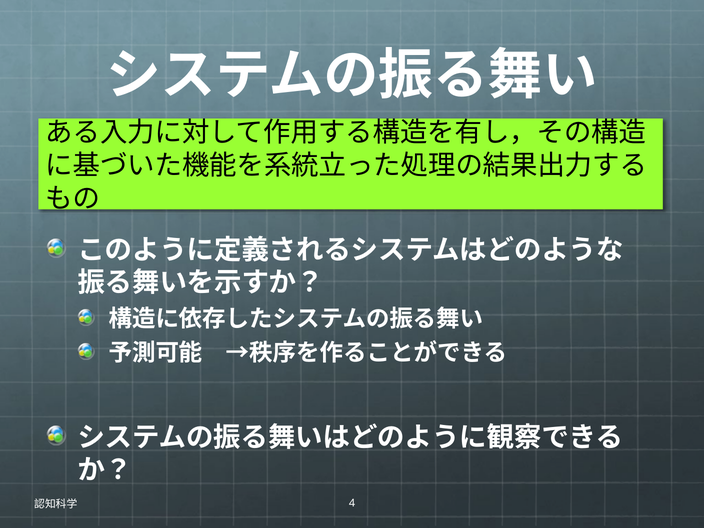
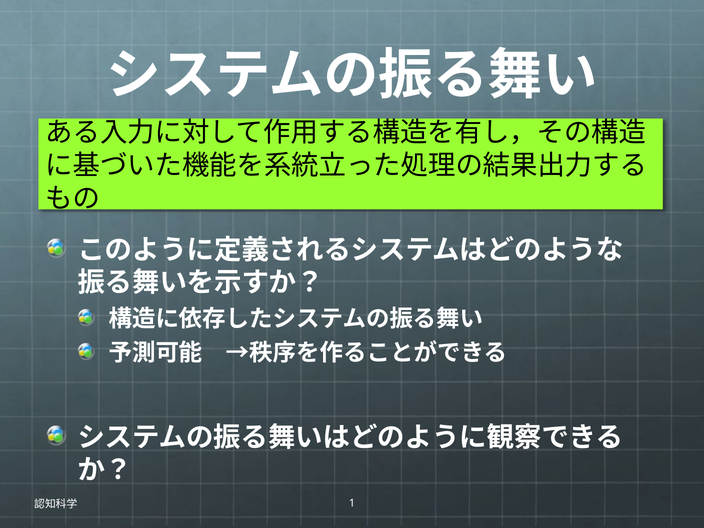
4: 4 -> 1 (352, 503)
